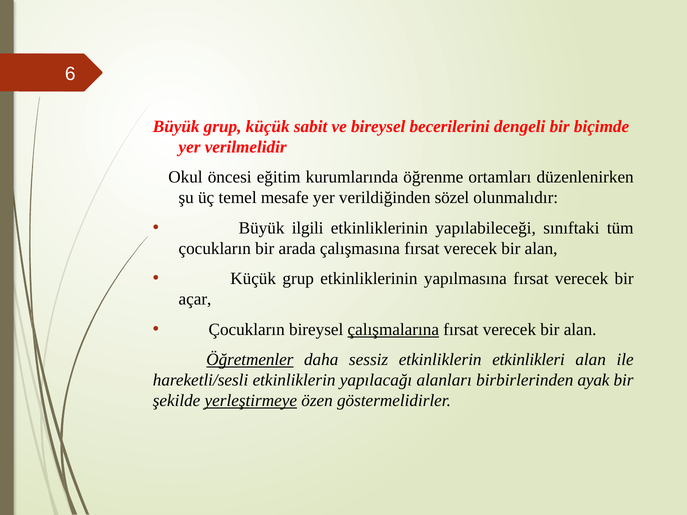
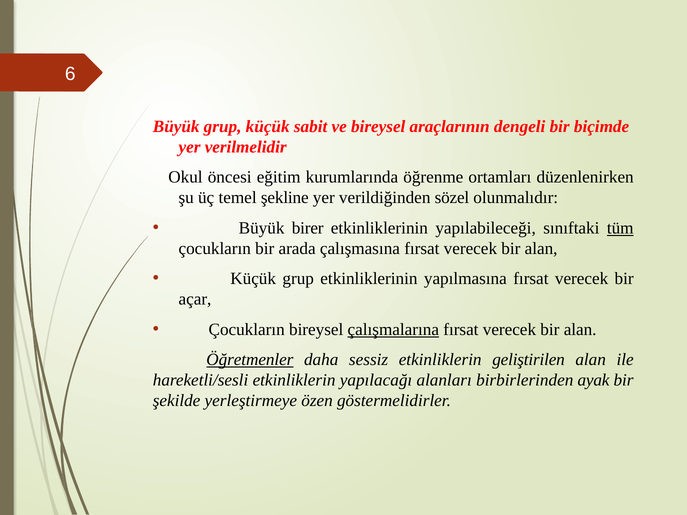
becerilerini: becerilerini -> araçlarının (450, 126)
mesafe: mesafe -> şekline (285, 198)
ilgili: ilgili -> birer (308, 228)
tüm underline: none -> present (620, 228)
etkinlikleri: etkinlikleri -> geliştirilen (529, 360)
yerleştirmeye underline: present -> none (251, 401)
